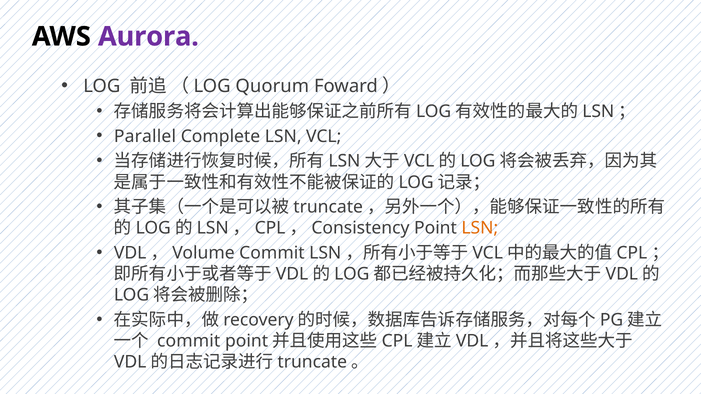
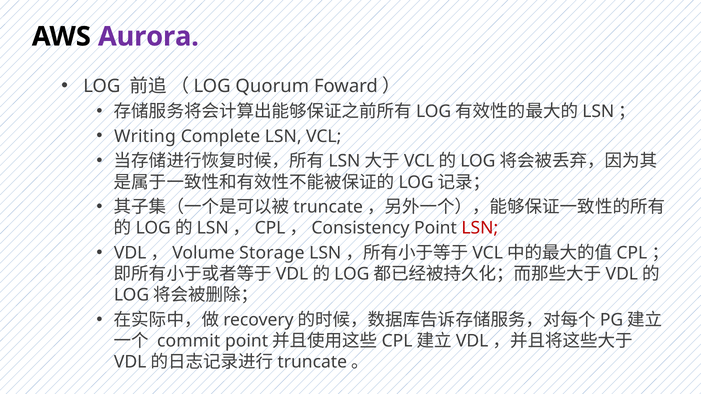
Parallel: Parallel -> Writing (145, 136)
LSN colour: orange -> red (480, 228)
VDL，Volume Commit: Commit -> Storage (272, 253)
